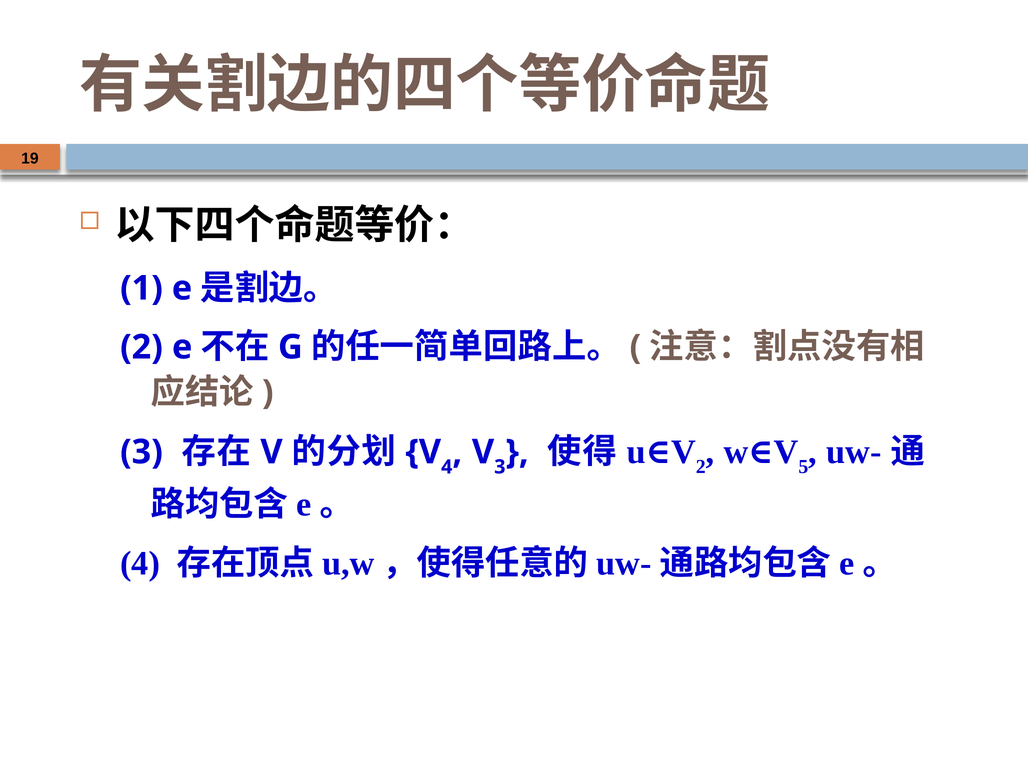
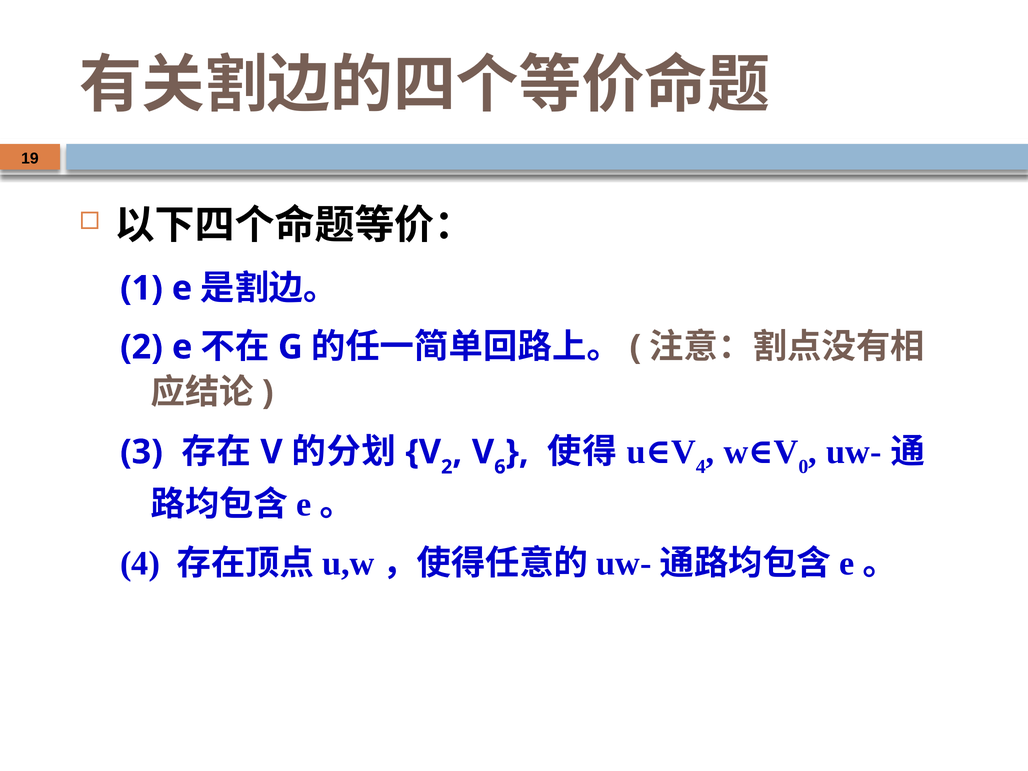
2: 2 -> 4 (701, 467)
5: 5 -> 0 (803, 467)
4: 4 -> 2 (447, 467)
3: 3 -> 6 (500, 467)
